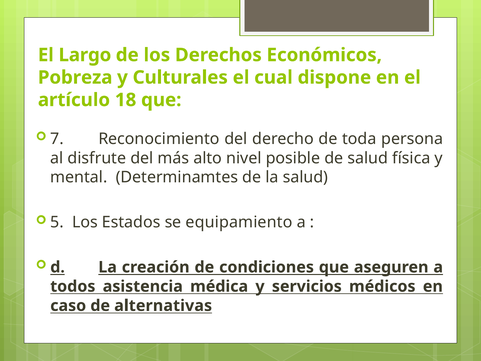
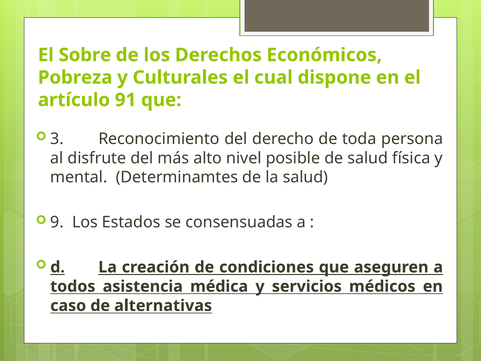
Largo: Largo -> Sobre (85, 55)
18: 18 -> 91 (126, 100)
7: 7 -> 3 (57, 139)
5: 5 -> 9 (57, 222)
equipamiento: equipamiento -> consensuadas (239, 222)
